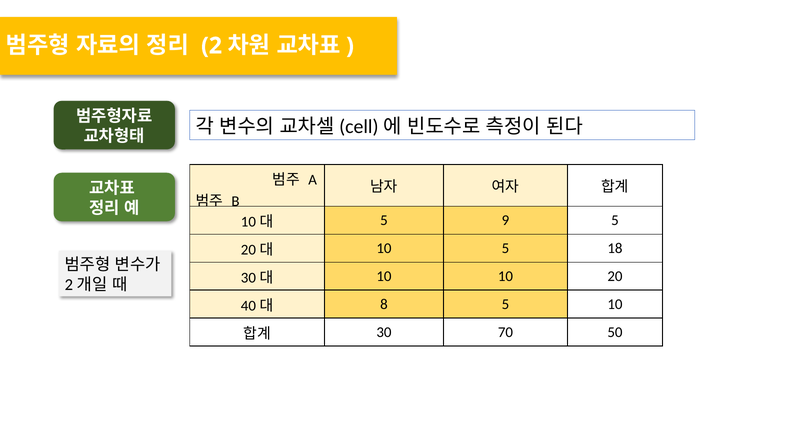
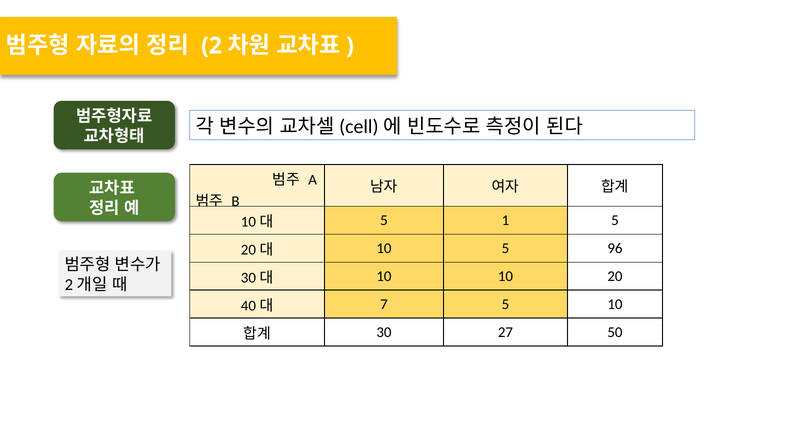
9: 9 -> 1 (505, 220)
18: 18 -> 96 (615, 248)
8: 8 -> 7 (384, 304)
70: 70 -> 27 (505, 332)
